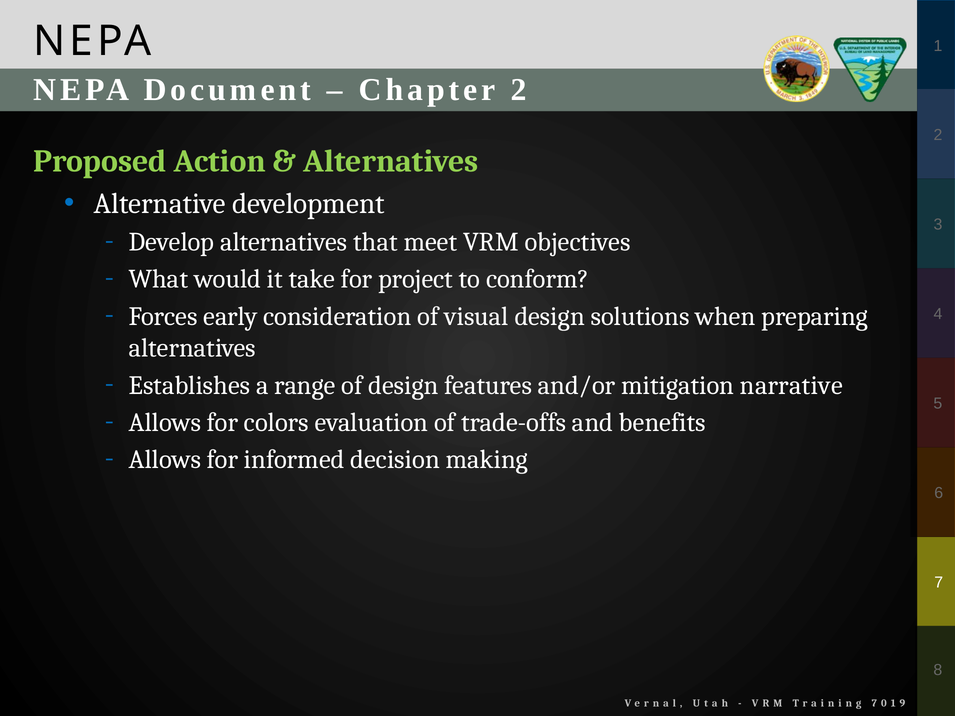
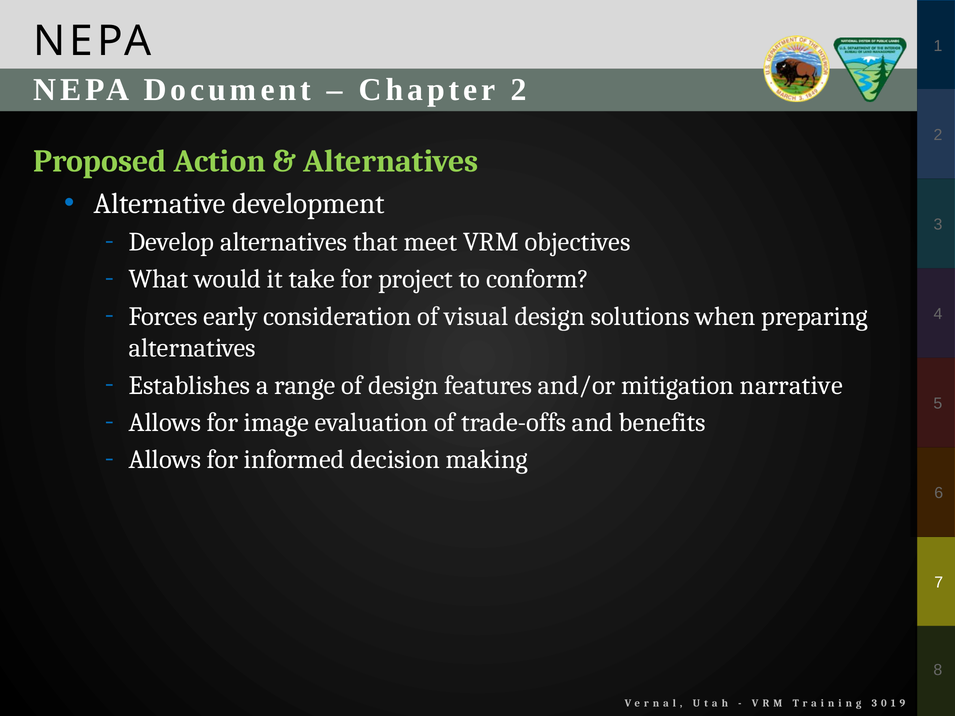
colors: colors -> image (276, 423)
7: 7 -> 3 (874, 704)
